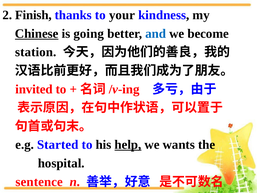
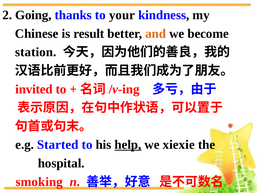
Finish: Finish -> Going (33, 15)
Chinese underline: present -> none (37, 34)
going: going -> result (89, 34)
and colour: blue -> orange (156, 34)
wants: wants -> xiexie (179, 145)
sentence: sentence -> smoking (39, 182)
